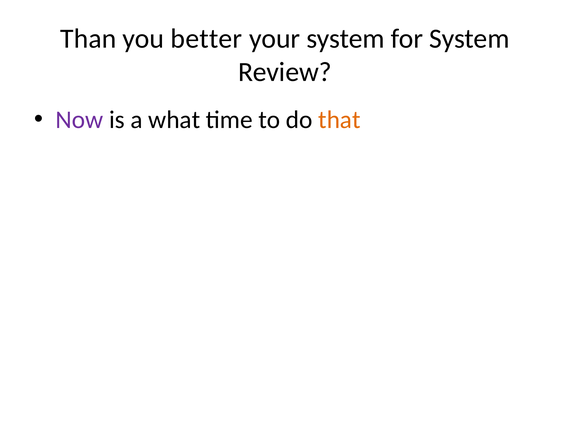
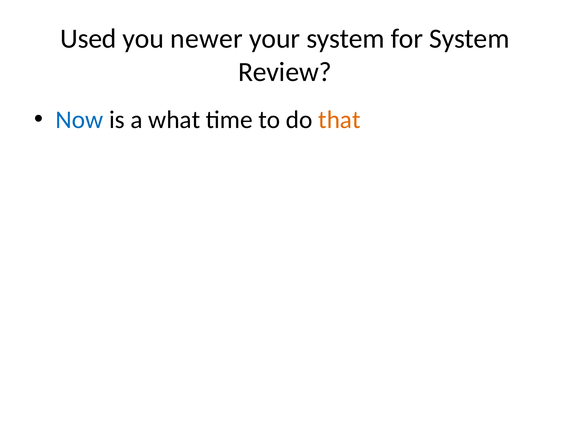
Than: Than -> Used (88, 39)
better: better -> newer (206, 39)
Now colour: purple -> blue (79, 120)
